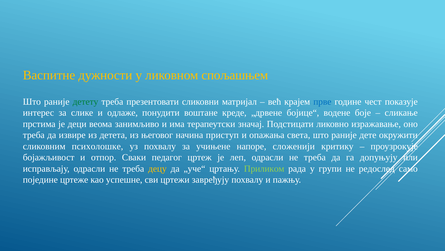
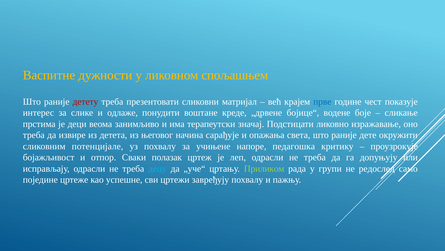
детету colour: green -> red (85, 101)
приступ: приступ -> сарађује (222, 135)
психолошке: психолошке -> потенцијале (97, 146)
сложенији: сложенији -> педагошка (294, 146)
педагог: педагог -> полазак (167, 157)
децу colour: yellow -> light blue (157, 168)
